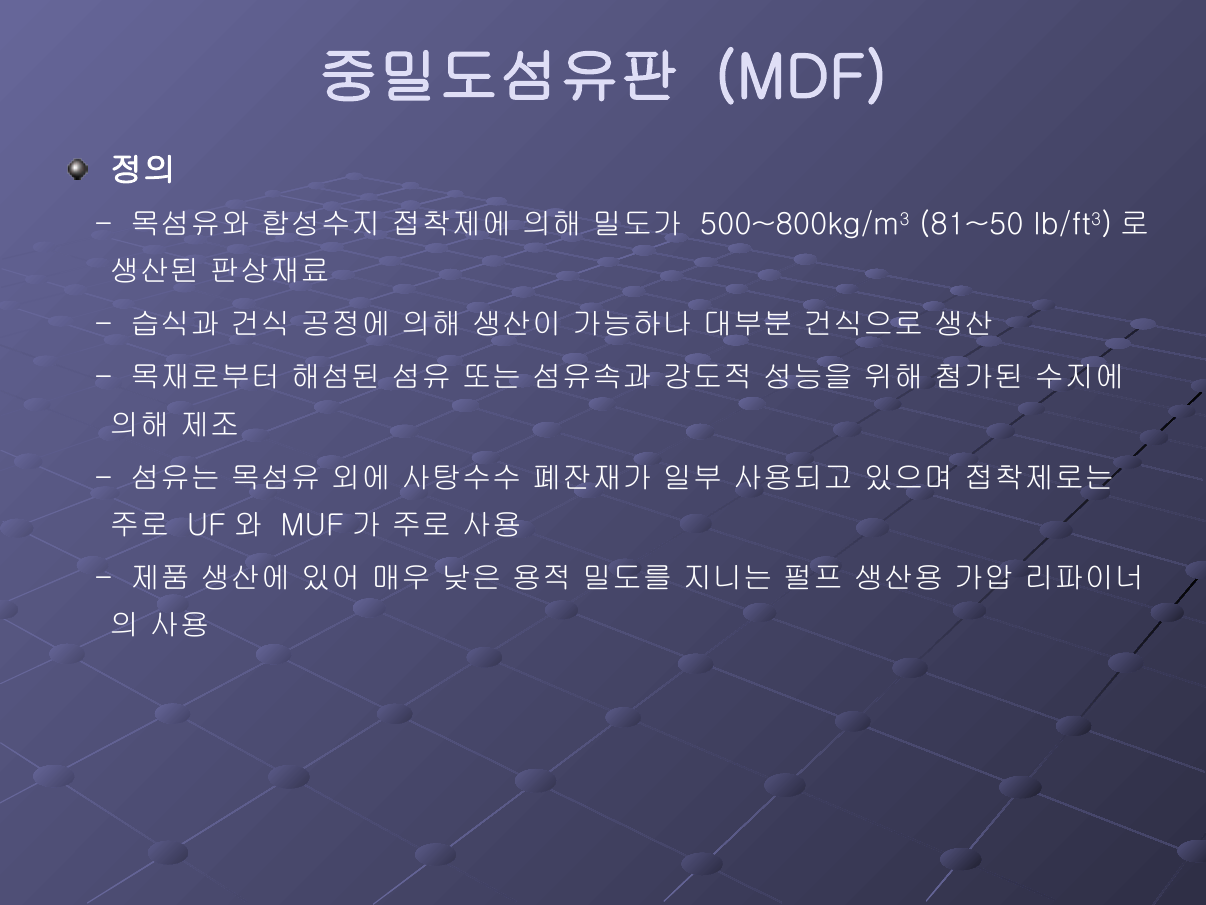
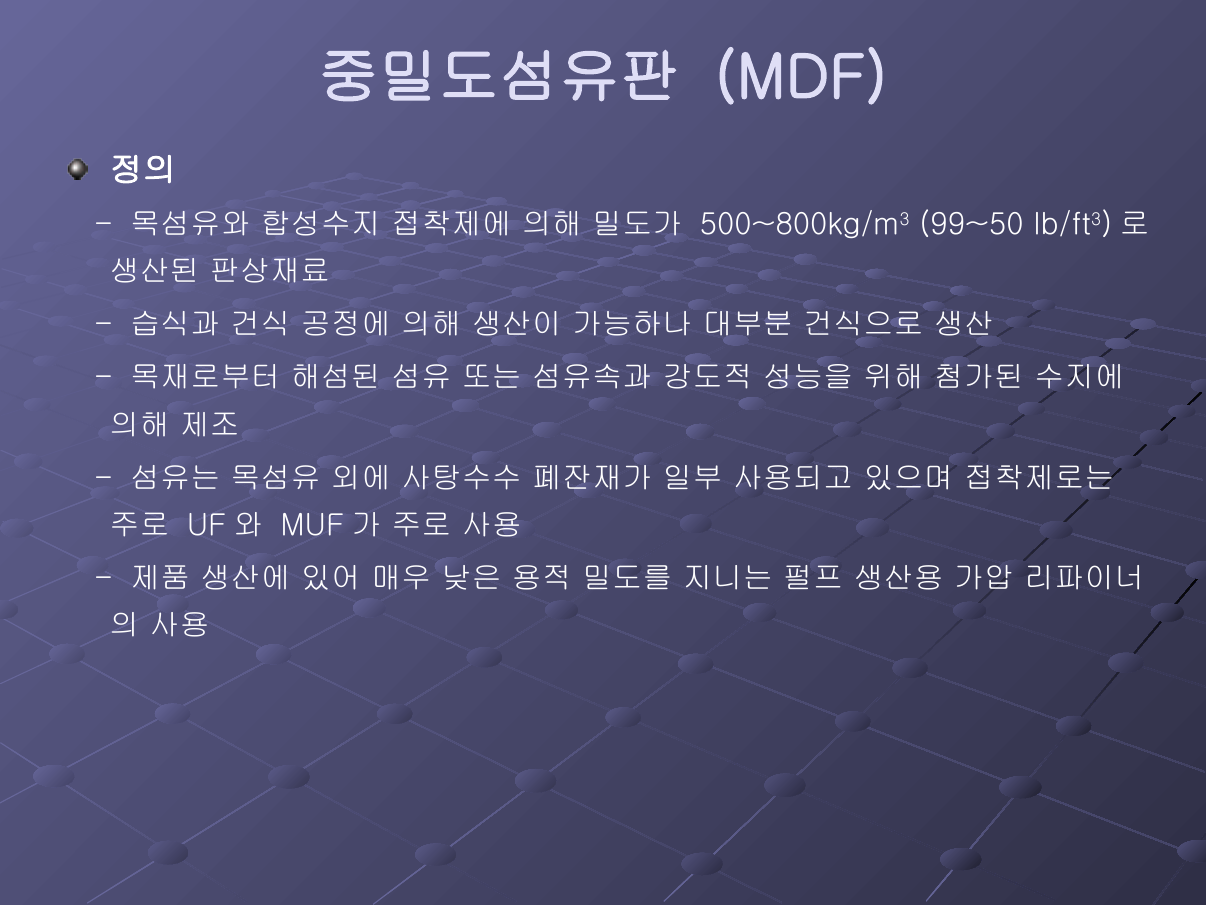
81~50: 81~50 -> 99~50 (971, 225)
